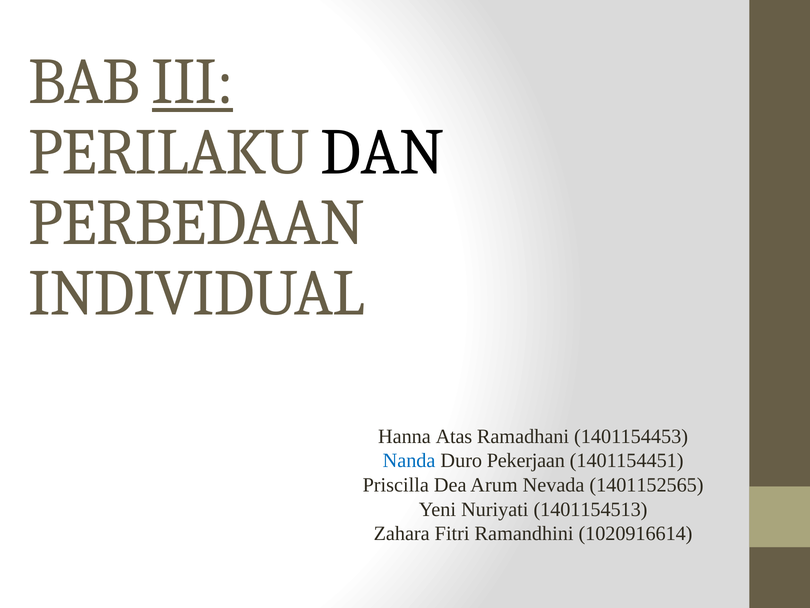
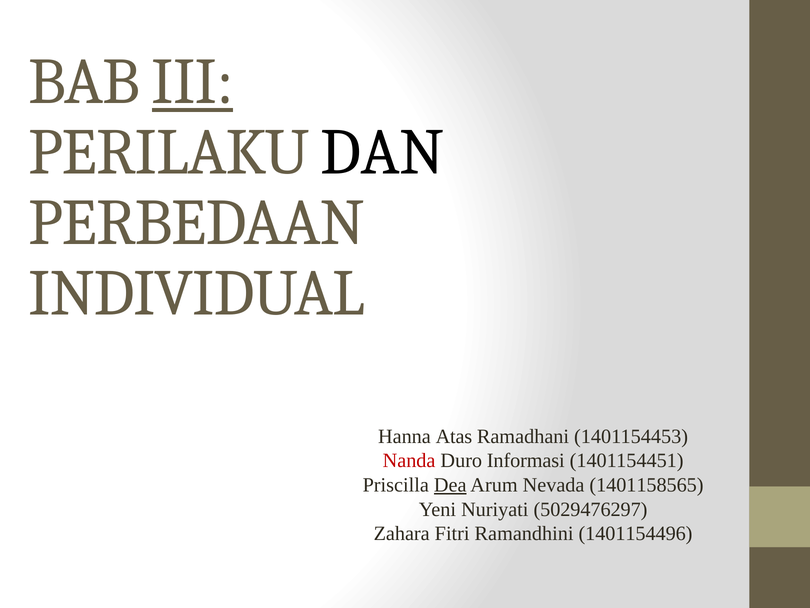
Nanda colour: blue -> red (409, 460)
Pekerjaan: Pekerjaan -> Informasi (526, 460)
Dea underline: none -> present (450, 485)
1401152565: 1401152565 -> 1401158565 (646, 485)
1401154513: 1401154513 -> 5029476297 (590, 509)
1020916614: 1020916614 -> 1401154496 (636, 533)
